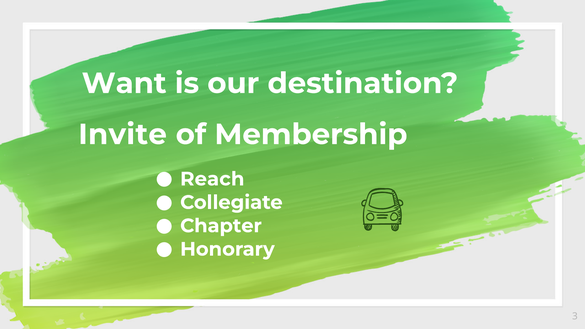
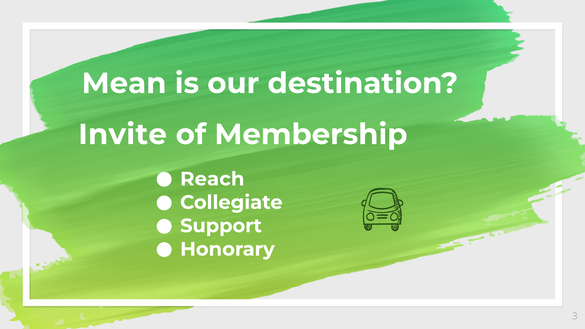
Want: Want -> Mean (124, 83)
Chapter: Chapter -> Support (221, 226)
